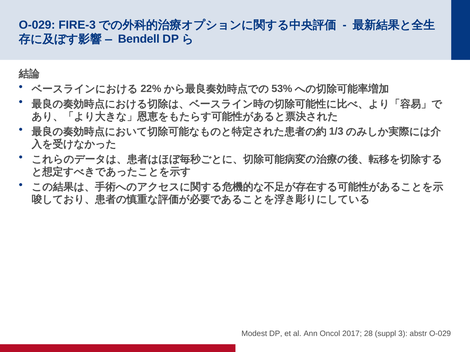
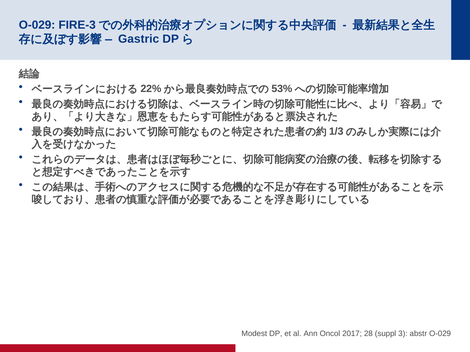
Bendell: Bendell -> Gastric (139, 39)
